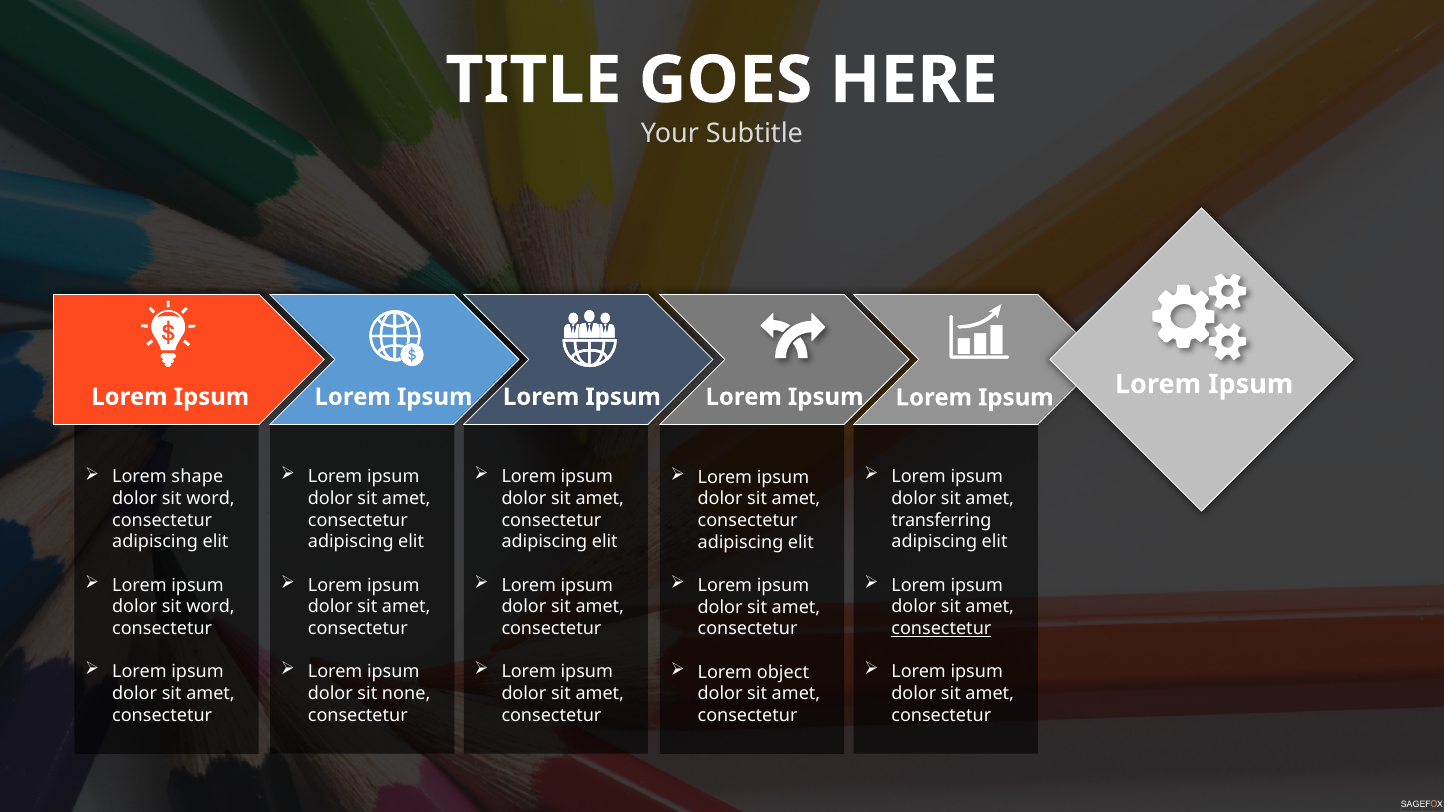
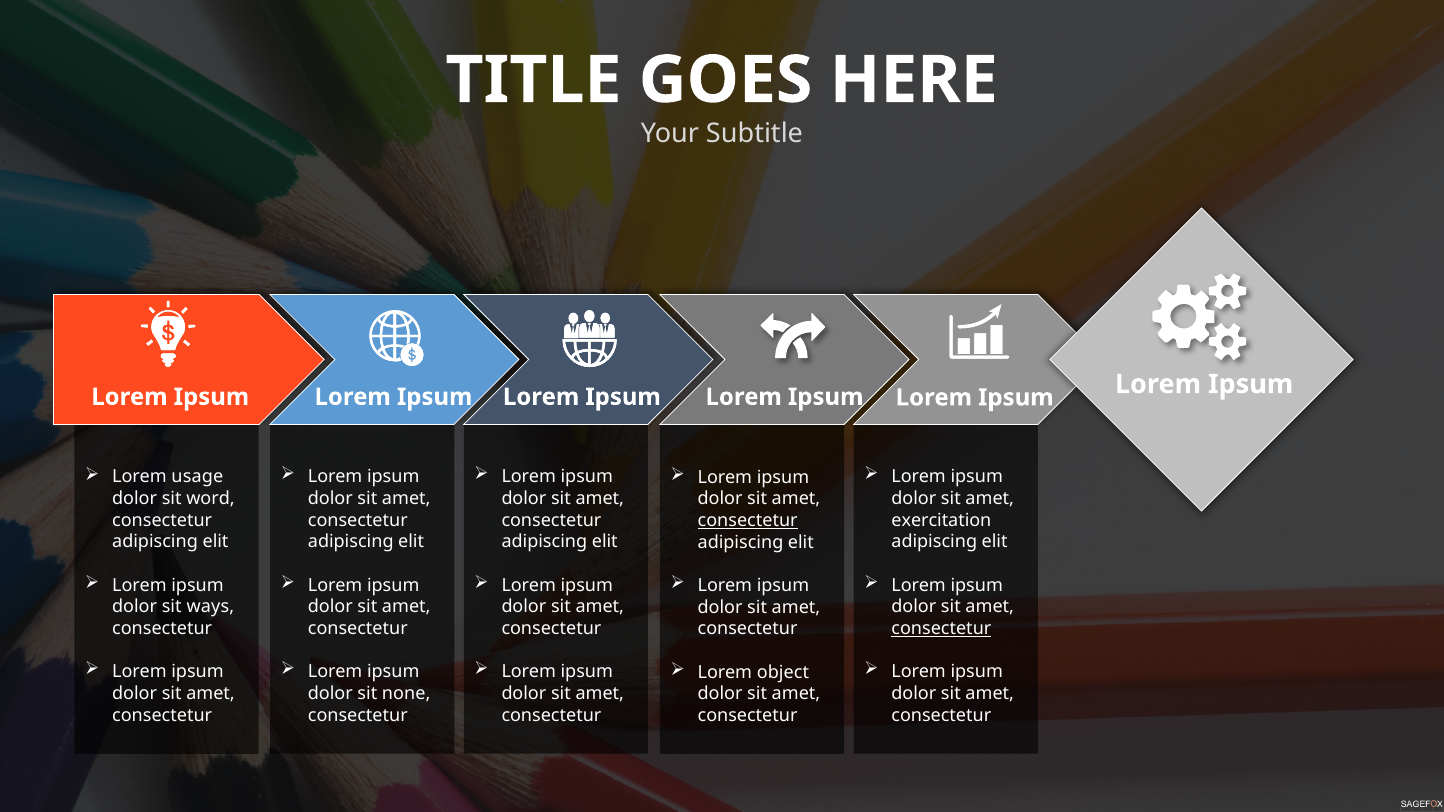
shape: shape -> usage (197, 477)
transferring: transferring -> exercitation (941, 520)
consectetur underline: none -> present (748, 521)
word: word -> ways (210, 607)
